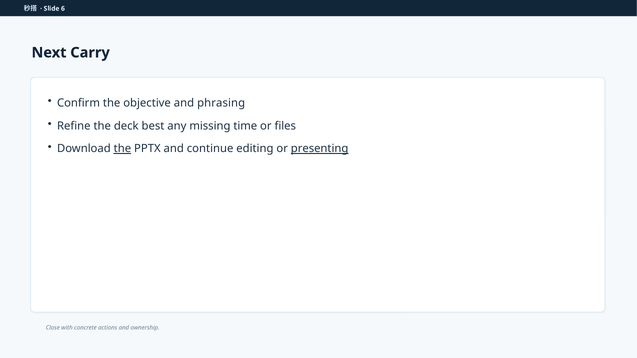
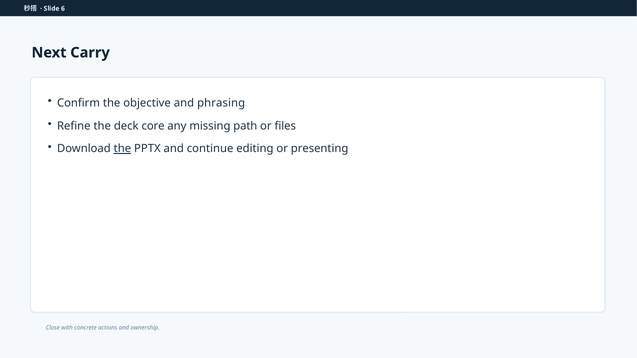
best: best -> core (153, 126)
time: time -> path (245, 126)
presenting underline: present -> none (320, 149)
